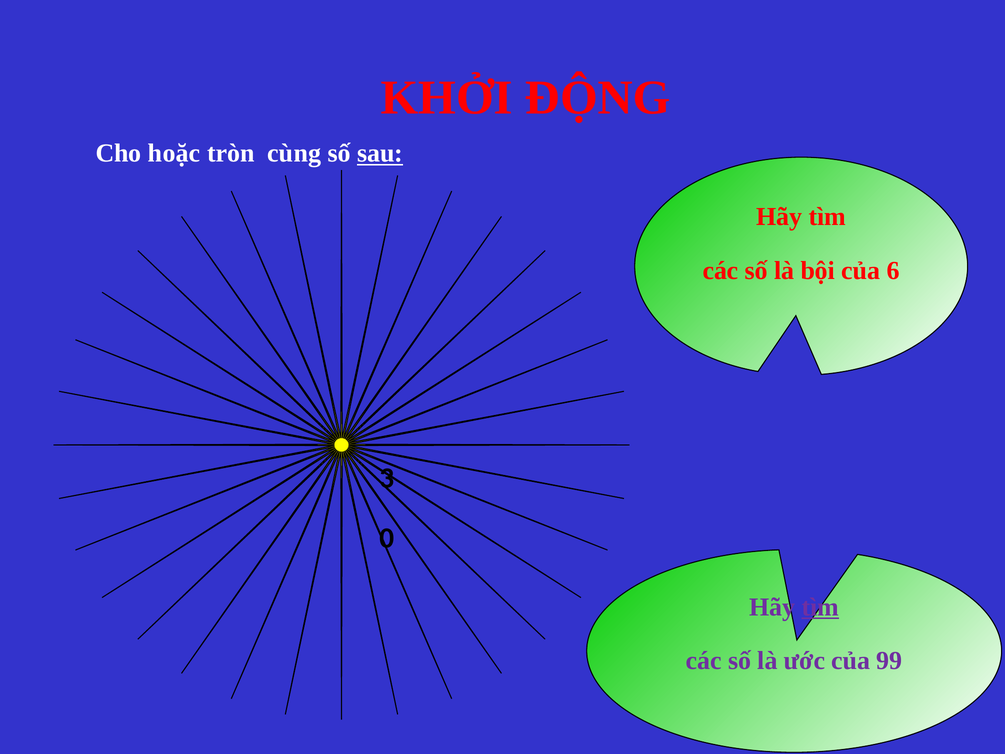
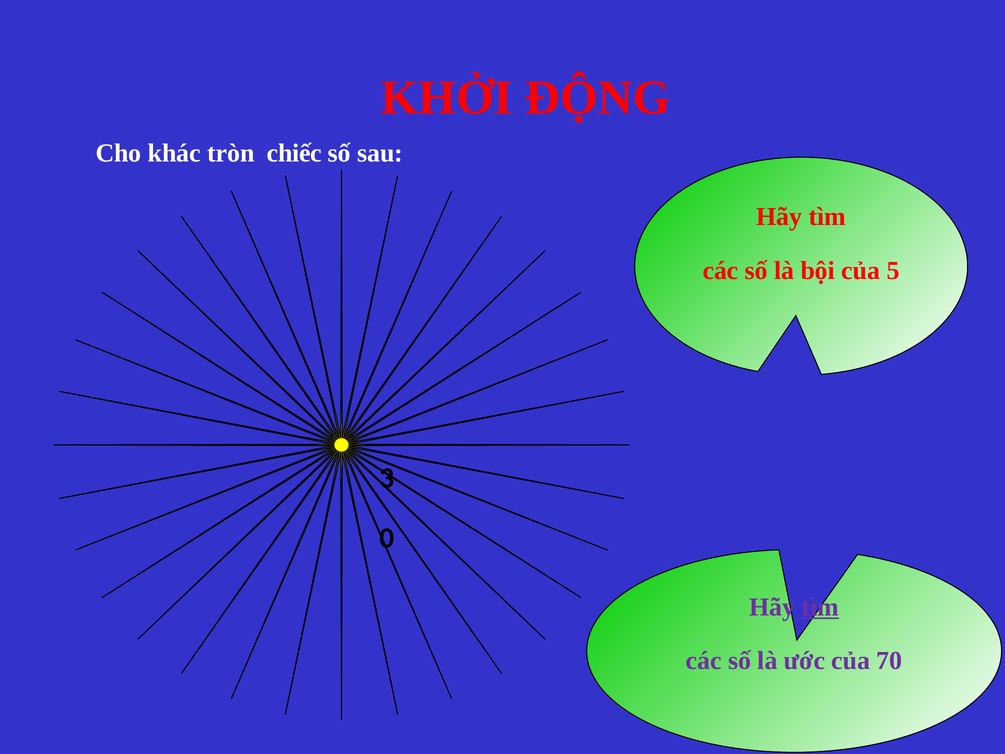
hoặc: hoặc -> khác (174, 153)
cùng: cùng -> chiếc (294, 153)
sau underline: present -> none (380, 153)
của 6: 6 -> 5 (893, 270)
99: 99 -> 70 (889, 660)
